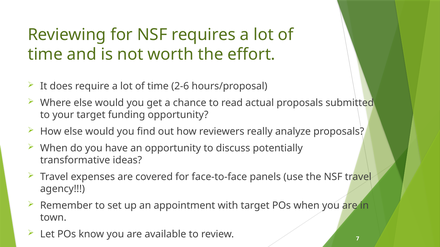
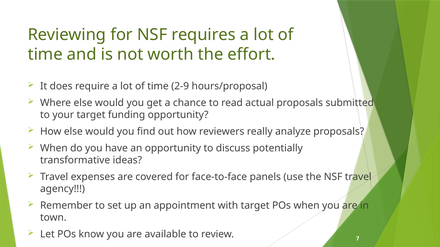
2-6: 2-6 -> 2-9 (180, 86)
